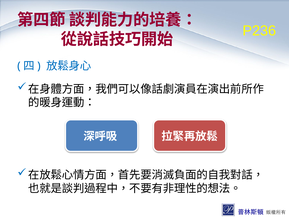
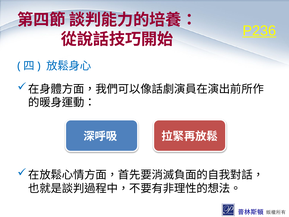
P236 underline: none -> present (259, 31)
